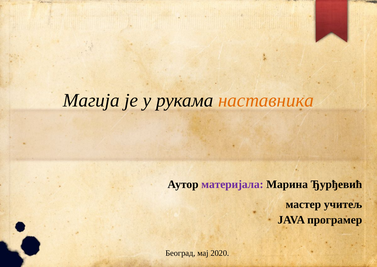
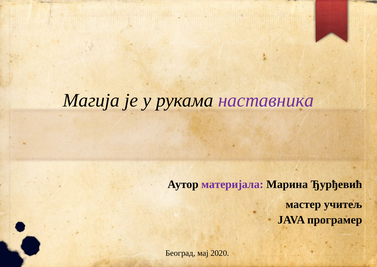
наставника colour: orange -> purple (266, 100)
